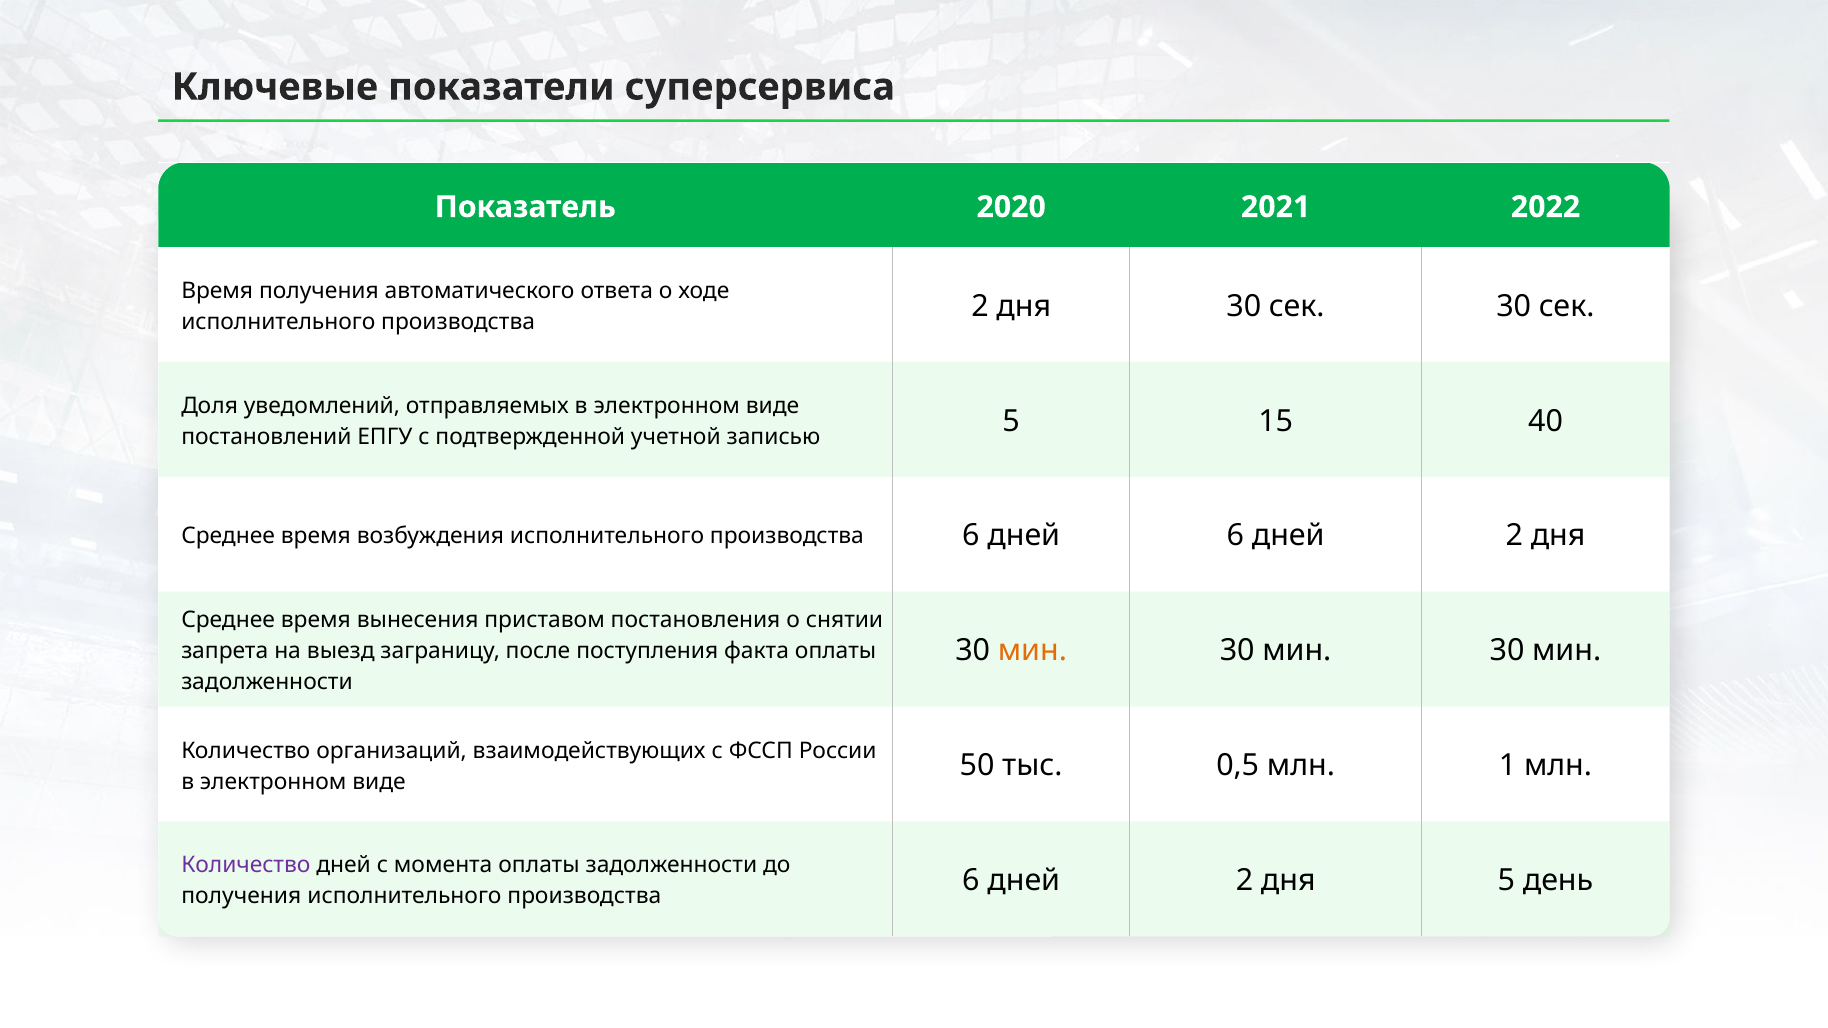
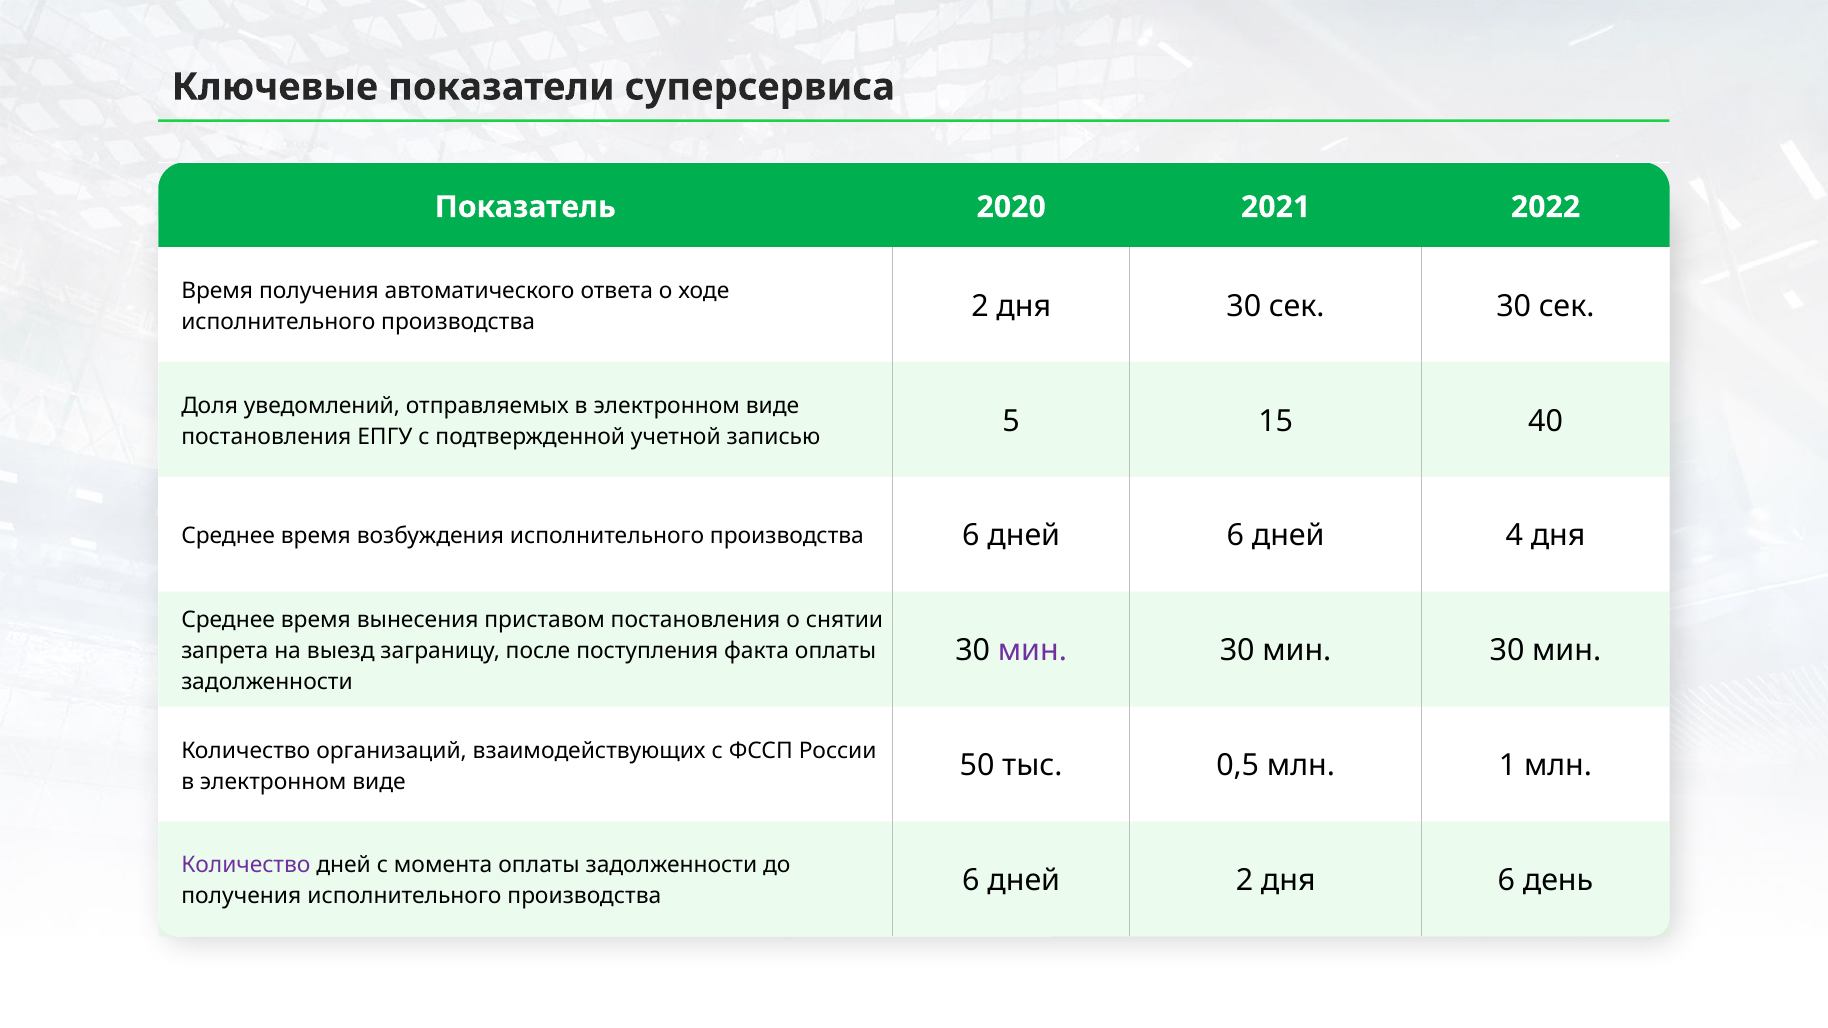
постановлений: постановлений -> постановления (266, 437)
дней 6 дней 2: 2 -> 4 (1514, 536)
мин colour: orange -> purple (1032, 651)
дня 5: 5 -> 6 (1506, 881)
